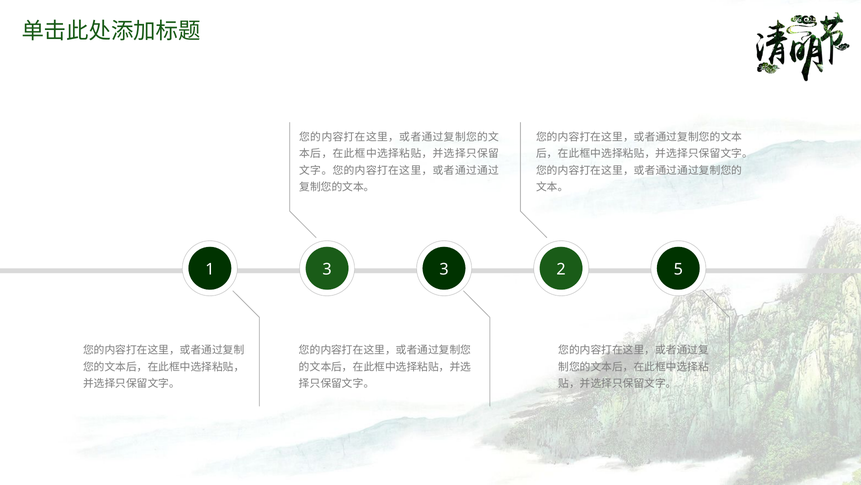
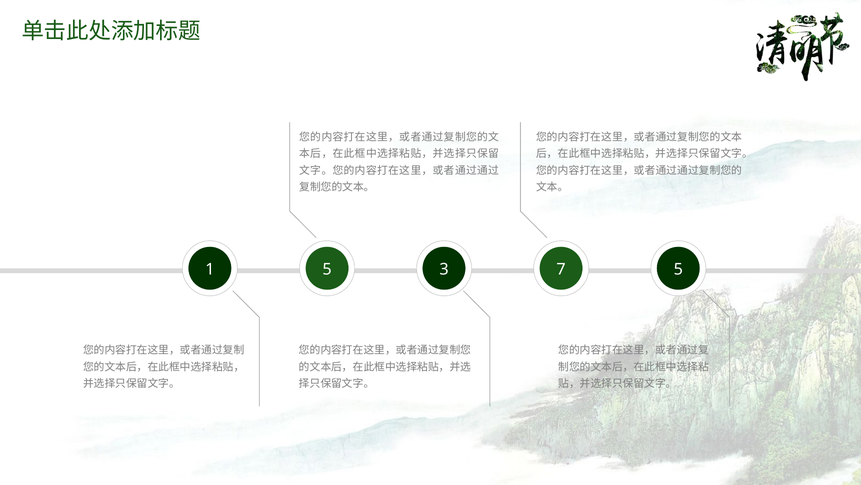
1 3: 3 -> 5 (327, 269)
2: 2 -> 7 (561, 269)
